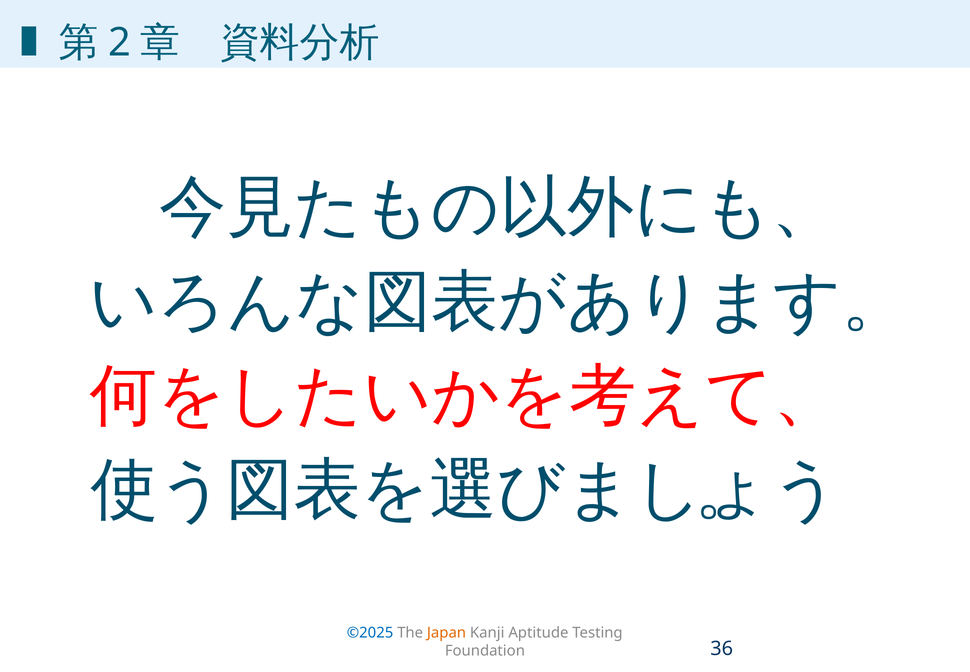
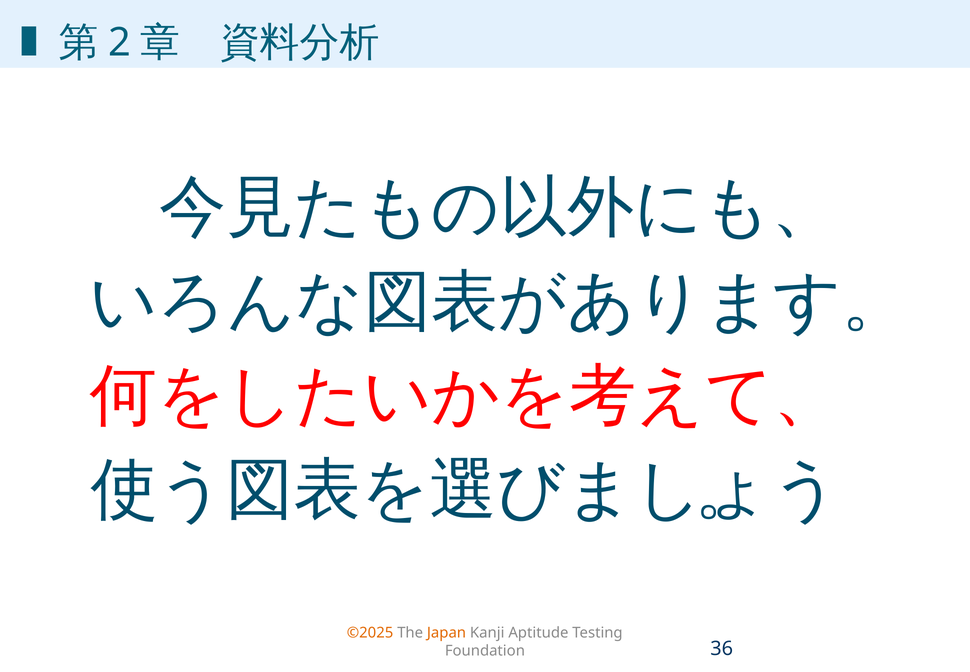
©2025 colour: blue -> orange (370, 632)
